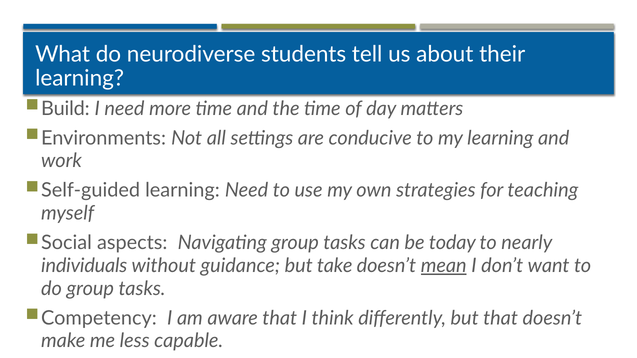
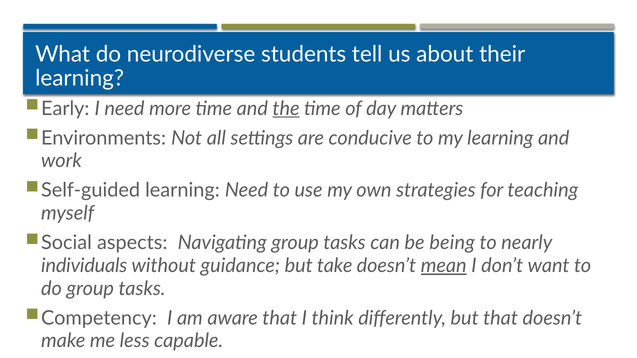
Build: Build -> Early (65, 109)
the underline: none -> present (286, 109)
today: today -> being (452, 243)
